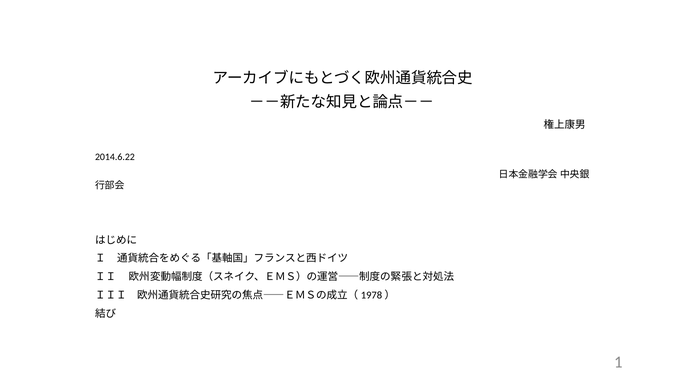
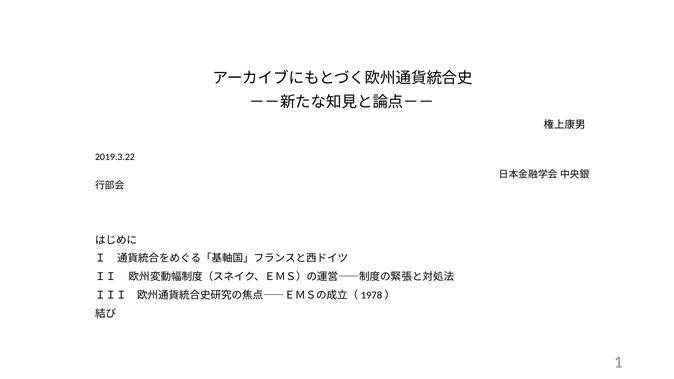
2014.6.22: 2014.6.22 -> 2019.3.22 (115, 157)
